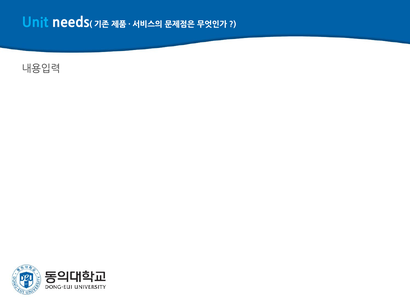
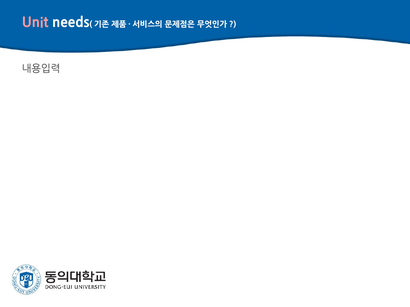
Unit colour: light blue -> pink (35, 23)
